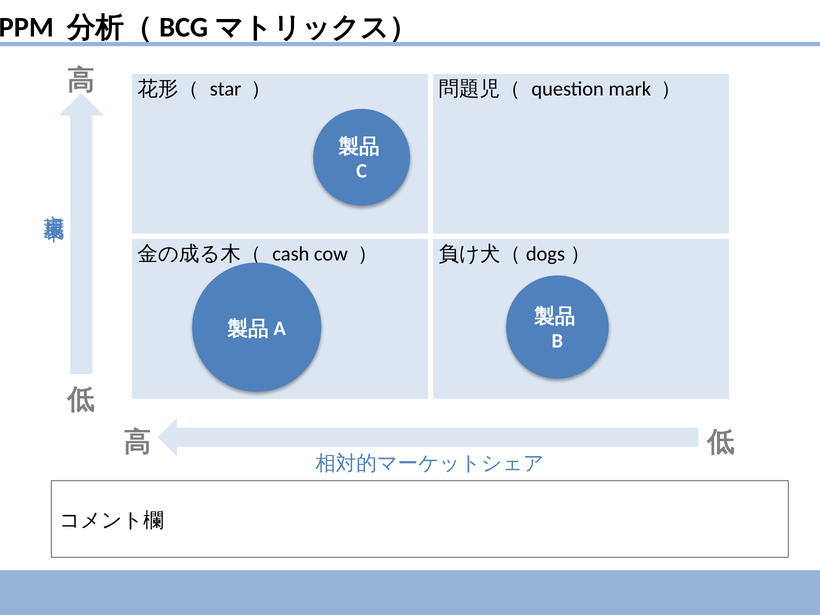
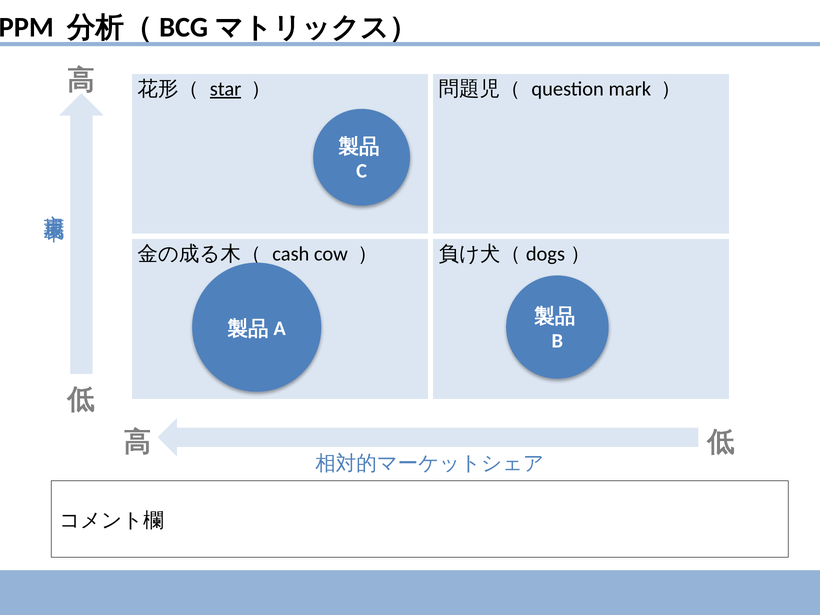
star underline: none -> present (226, 89)
